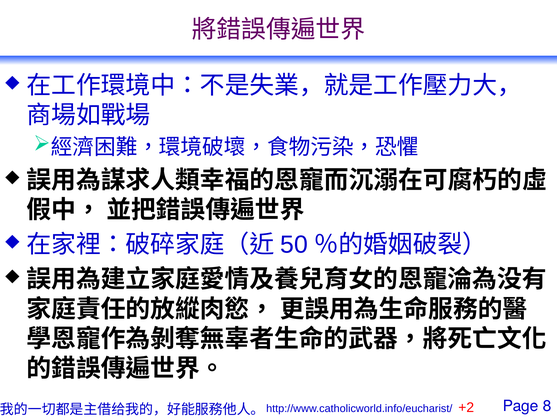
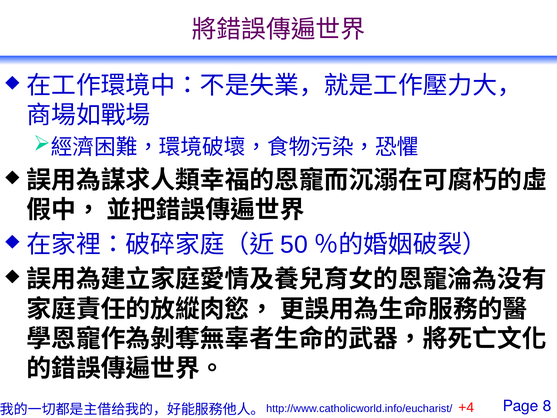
+2: +2 -> +4 (466, 407)
